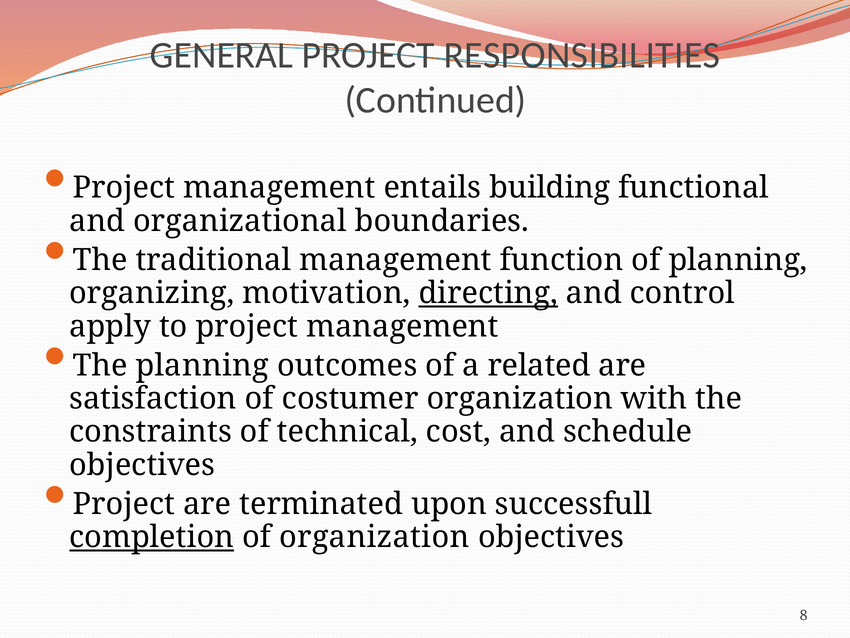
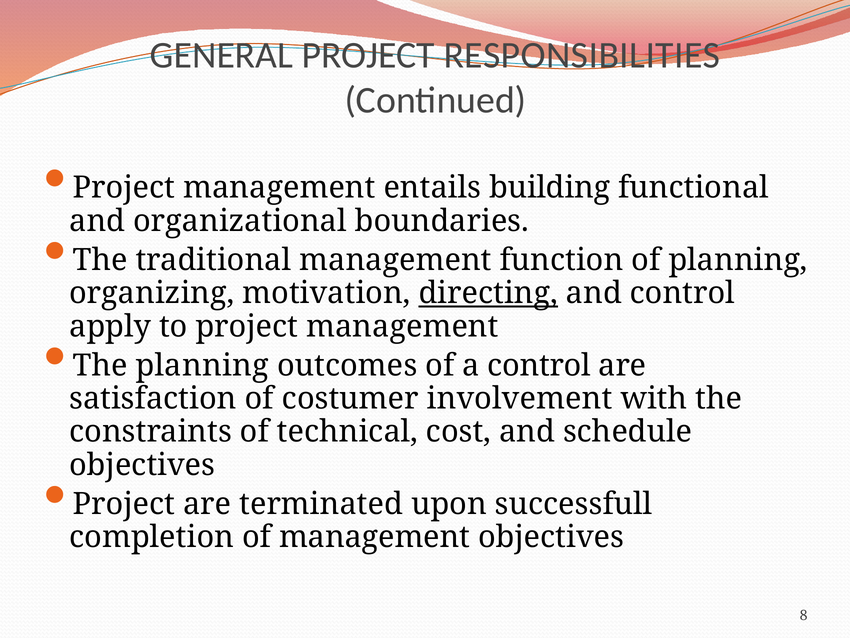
a related: related -> control (539, 365)
costumer organization: organization -> involvement (520, 398)
completion underline: present -> none (152, 537)
of organization: organization -> management (375, 537)
